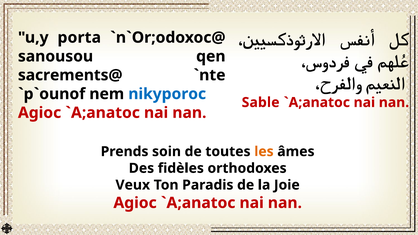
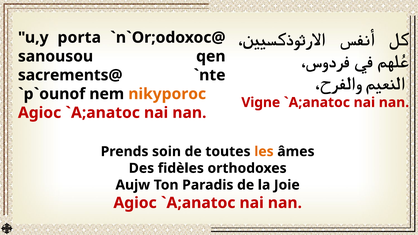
nikyporoc colour: blue -> orange (167, 94)
Sable: Sable -> Vigne (261, 102)
Veux: Veux -> Aujw (133, 185)
